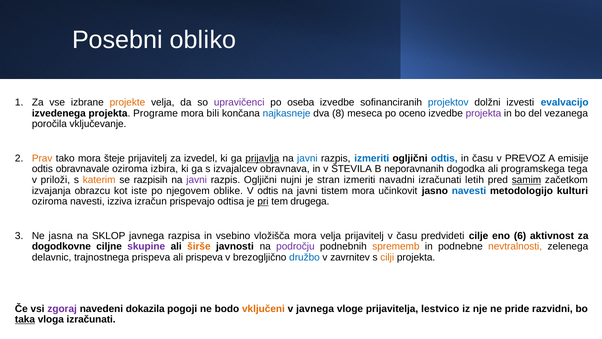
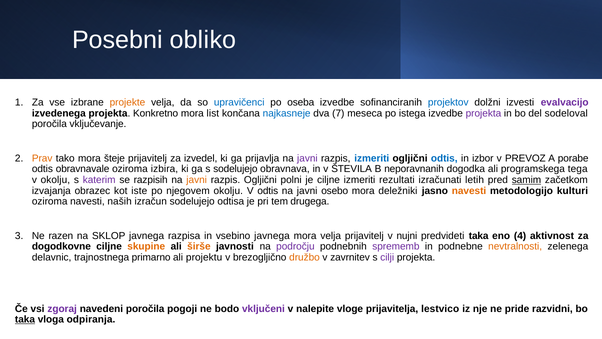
upravičenci colour: purple -> blue (239, 102)
evalvacijo colour: blue -> purple (565, 102)
Programe: Programe -> Konkretno (156, 113)
bili: bili -> list (213, 113)
8: 8 -> 7 (338, 113)
oceno: oceno -> istega (412, 113)
vezanega: vezanega -> sodeloval (566, 113)
prijavlja underline: present -> none (262, 158)
javni colour: blue -> purple (307, 158)
in času: času -> izbor (483, 158)
emisije: emisije -> porabe (573, 158)
s izvajalcev: izvajalcev -> sodelujejo (235, 169)
v priloži: priloži -> okolju (55, 180)
katerim colour: orange -> purple (99, 180)
javni colour: purple -> orange (197, 180)
nujni: nujni -> polni (291, 180)
je stran: stran -> ciljne (329, 180)
navadni: navadni -> rezultati (397, 180)
obrazcu: obrazcu -> obrazec (92, 191)
njegovem oblike: oblike -> okolju (228, 191)
tistem: tistem -> osebo (335, 191)
učinkovit: učinkovit -> deležniki (398, 191)
navesti colour: blue -> orange (469, 191)
izziva: izziva -> naših (120, 201)
izračun prispevajo: prispevajo -> sodelujejo (192, 201)
pri underline: present -> none (263, 201)
jasna: jasna -> razen (61, 236)
vsebino vložišča: vložišča -> javnega (272, 236)
v času: času -> nujni (407, 236)
predvideti cilje: cilje -> taka (479, 236)
6: 6 -> 4 (520, 236)
skupine colour: purple -> orange (146, 246)
sprememb colour: orange -> purple (396, 246)
trajnostnega prispeva: prispeva -> primarno (151, 257)
ali prispeva: prispeva -> projektu (204, 257)
družbo colour: blue -> orange (305, 257)
cilji colour: orange -> purple (387, 257)
navedeni dokazila: dokazila -> poročila (145, 308)
vključeni colour: orange -> purple (263, 308)
v javnega: javnega -> nalepite (315, 308)
vloga izračunati: izračunati -> odpiranja (91, 319)
